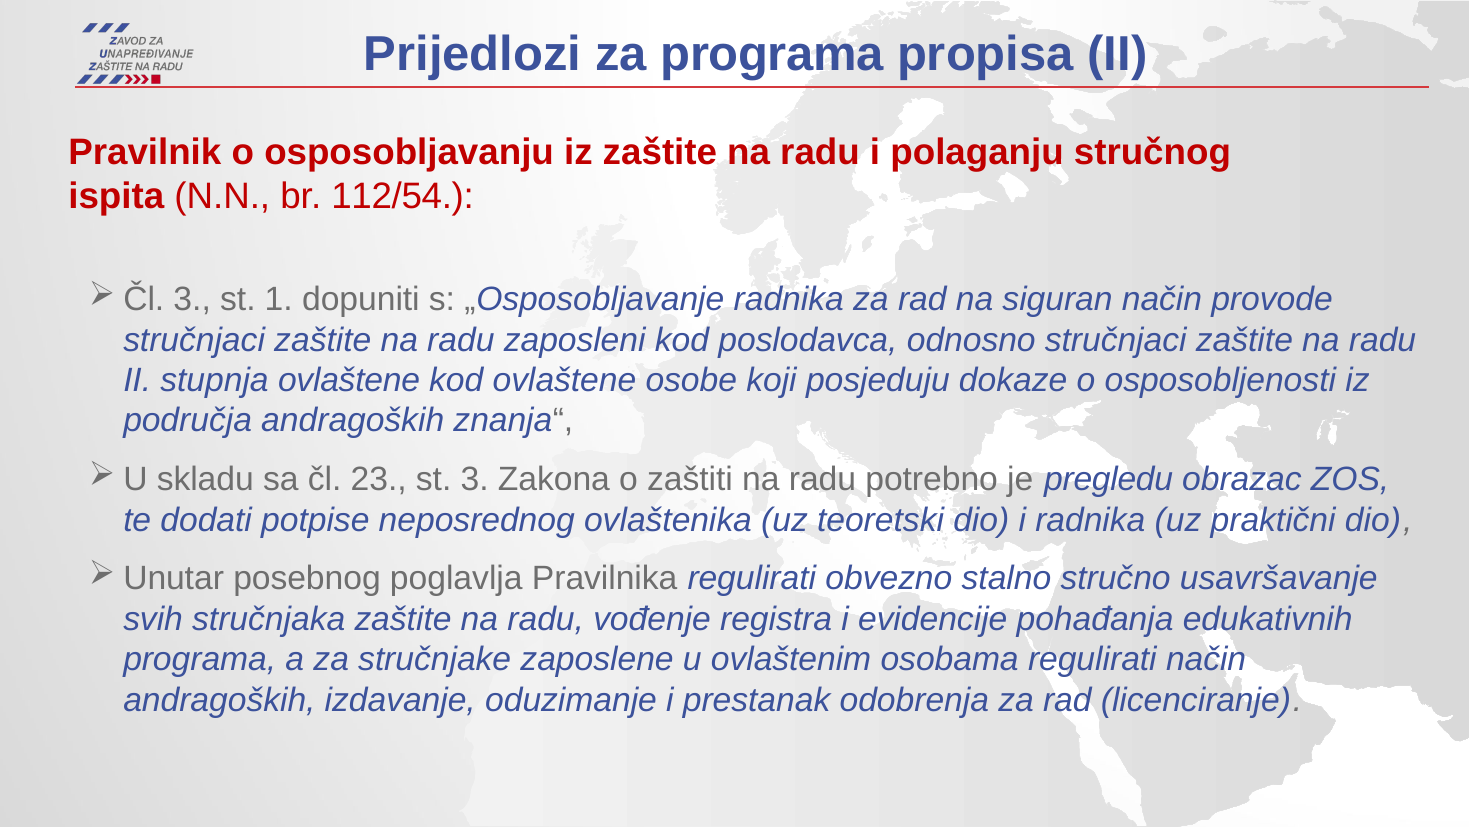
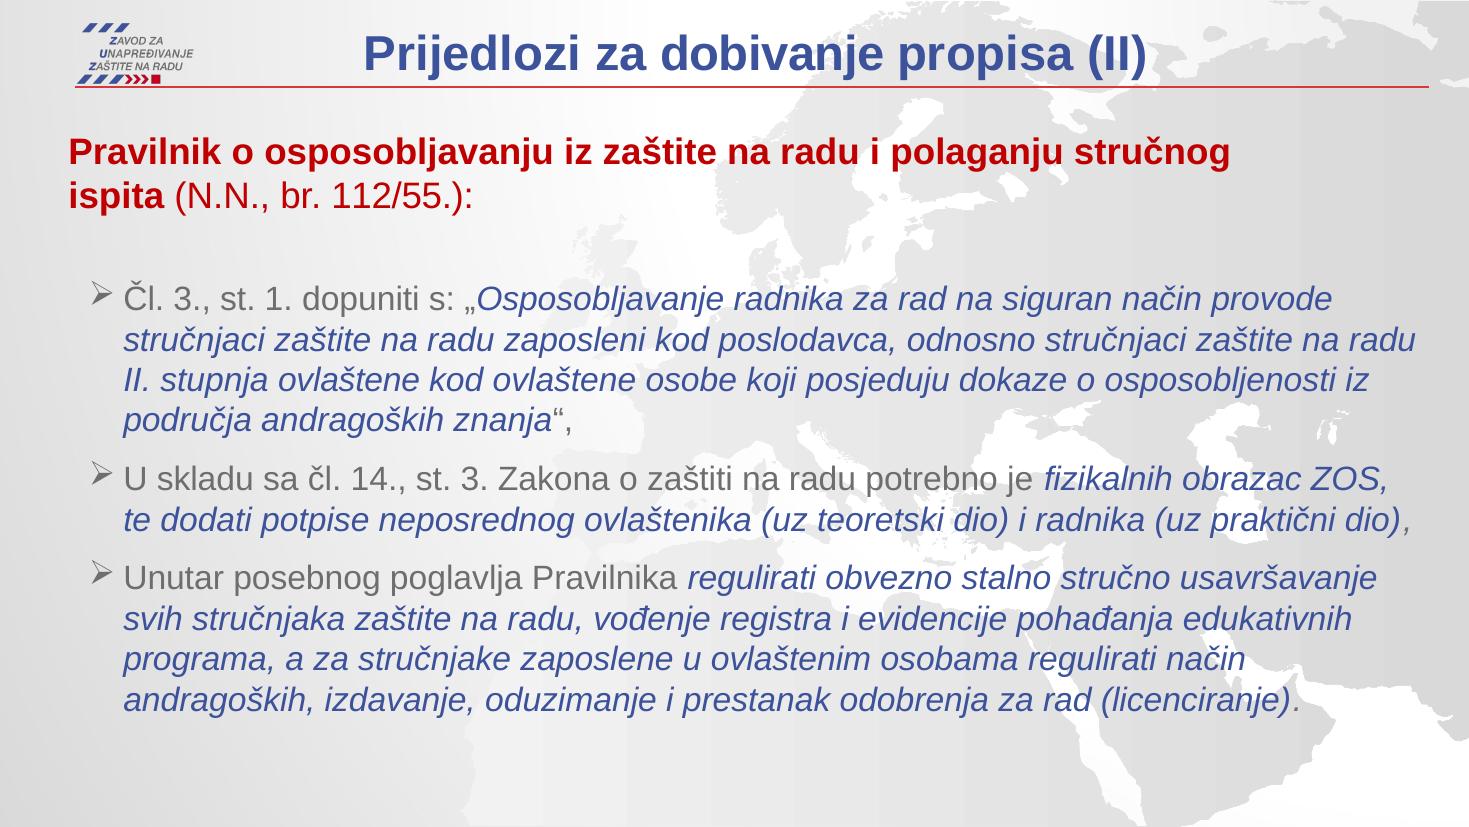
za programa: programa -> dobivanje (772, 54)
112/54: 112/54 -> 112/55 (403, 196)
23: 23 -> 14 (379, 479)
pregledu: pregledu -> fizikalnih (1108, 479)
